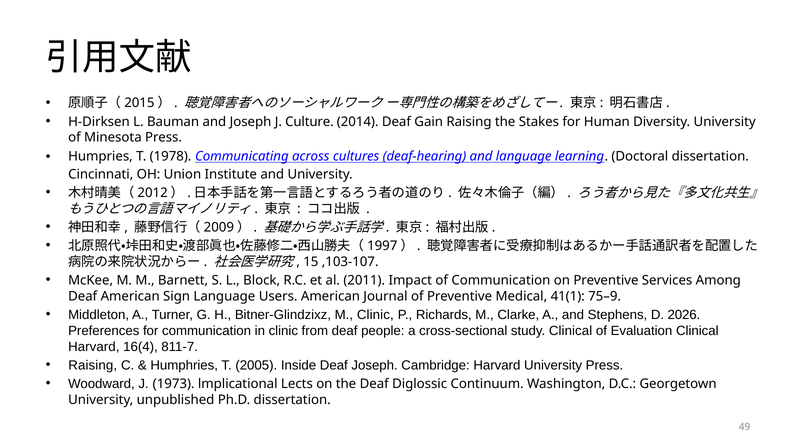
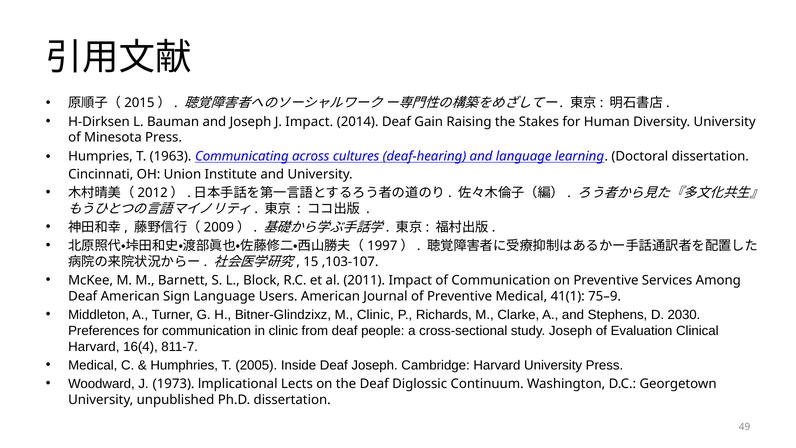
J Culture: Culture -> Impact (309, 122)
1978: 1978 -> 1963 (171, 156)
2026: 2026 -> 2030 (684, 315)
study Clinical: Clinical -> Joseph (571, 331)
Raising: Raising -> Medical (93, 365)
